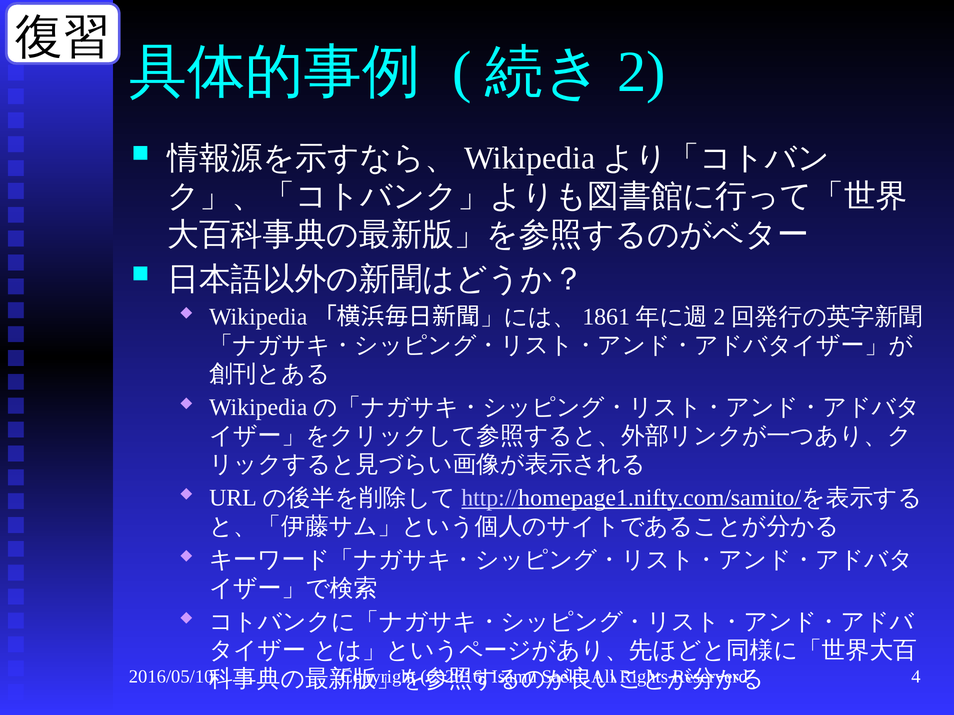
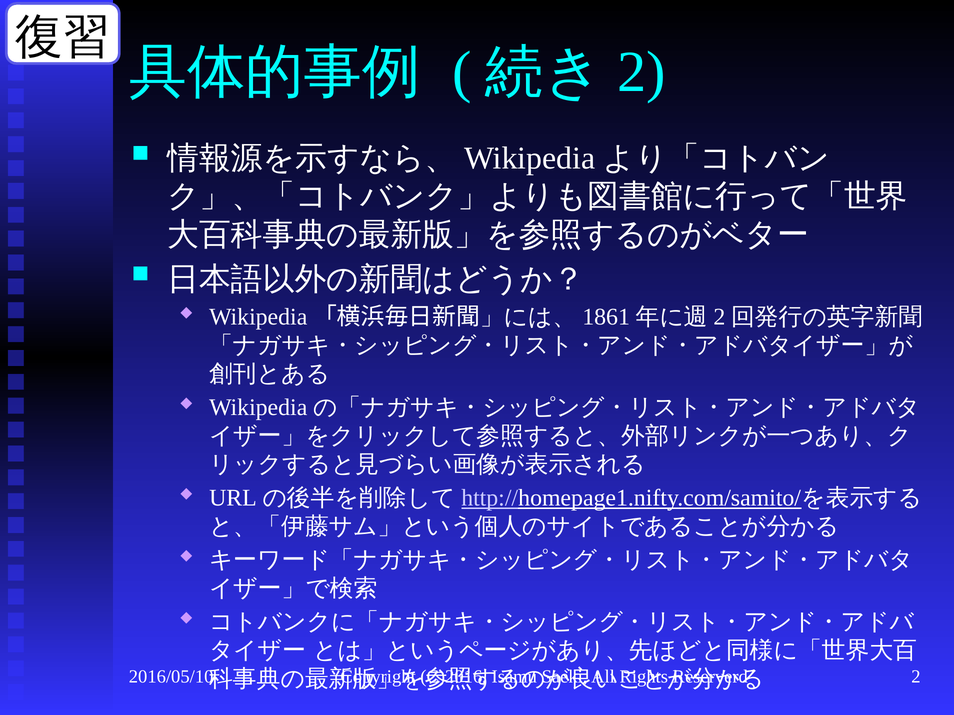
4: 4 -> 2 (916, 677)
